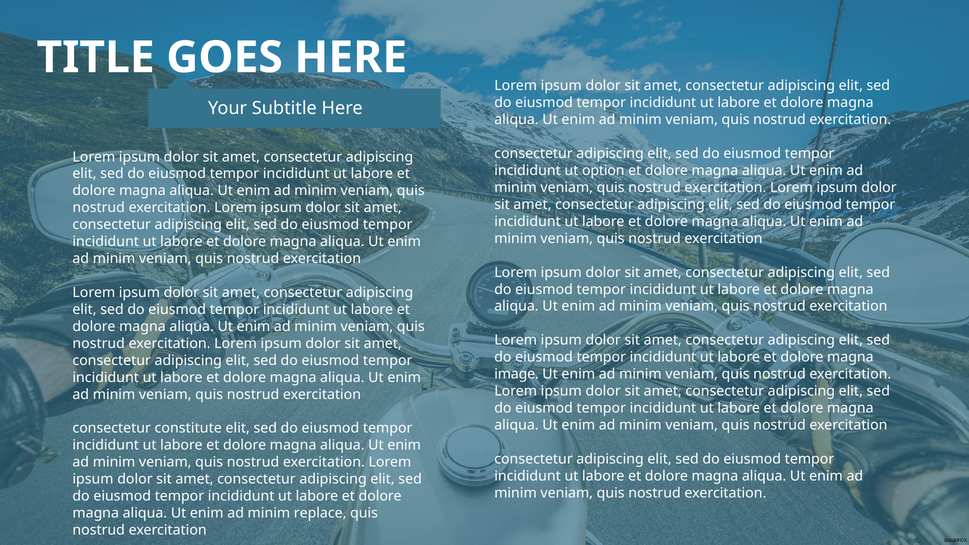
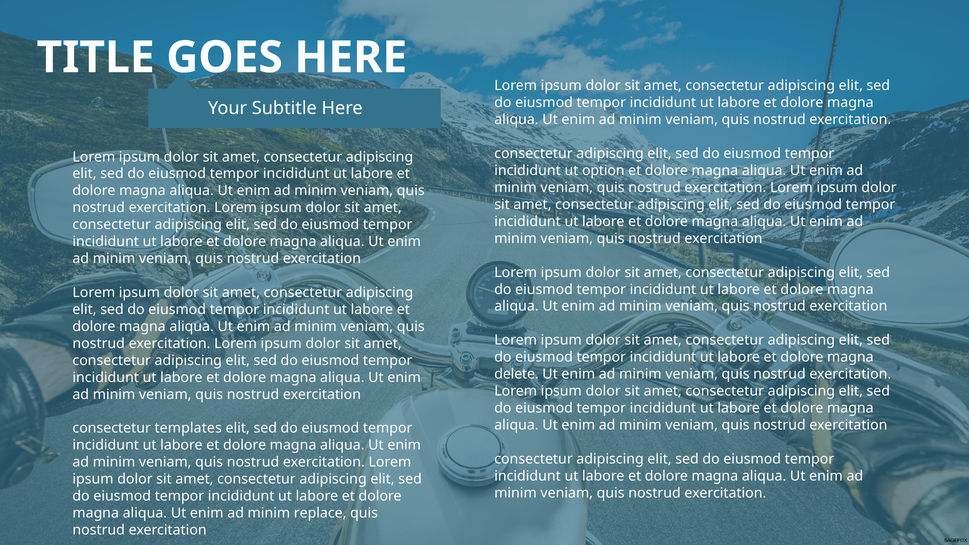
image: image -> delete (517, 374)
constitute: constitute -> templates (188, 428)
